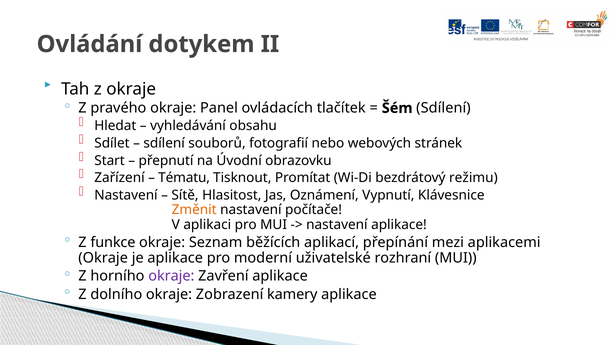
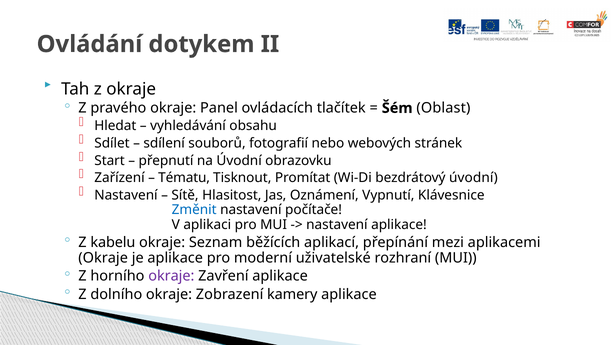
Šém Sdílení: Sdílení -> Oblast (443, 108)
bezdrátový režimu: režimu -> úvodní (473, 178)
Změnit colour: orange -> blue (194, 210)
funkce: funkce -> kabelu (113, 242)
